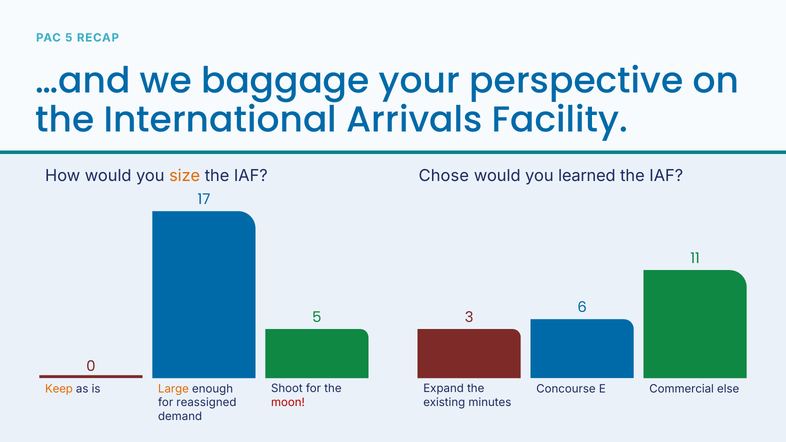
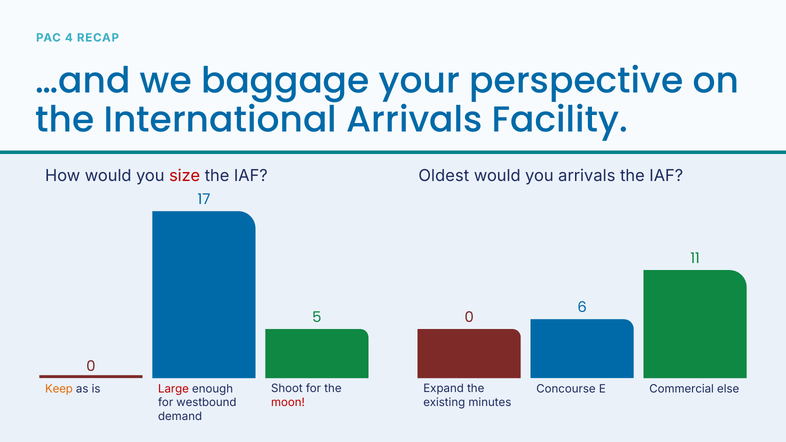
PAC 5: 5 -> 4 (69, 38)
size colour: orange -> red (185, 176)
Chose: Chose -> Oldest (444, 176)
you learned: learned -> arrivals (587, 176)
5 3: 3 -> 0 (469, 317)
Large colour: orange -> red (173, 389)
reassigned: reassigned -> westbound (206, 403)
